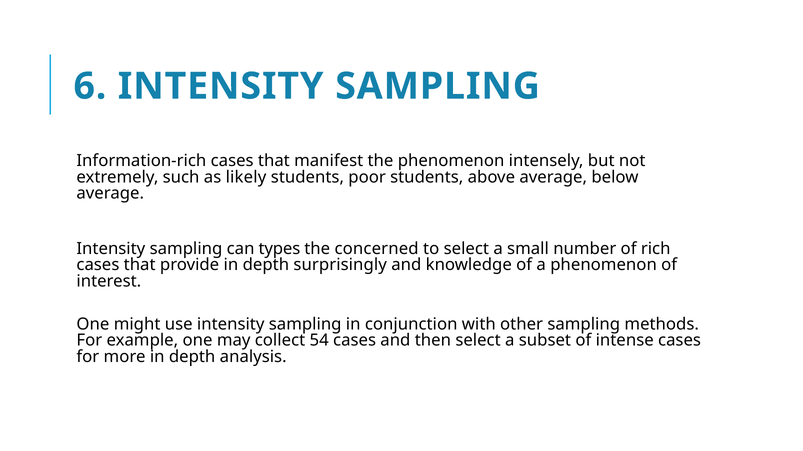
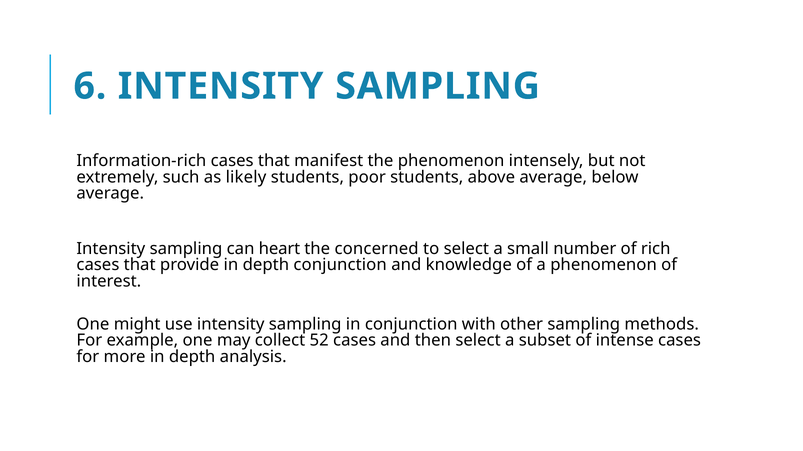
types: types -> heart (279, 249)
depth surprisingly: surprisingly -> conjunction (340, 265)
54: 54 -> 52 (319, 341)
